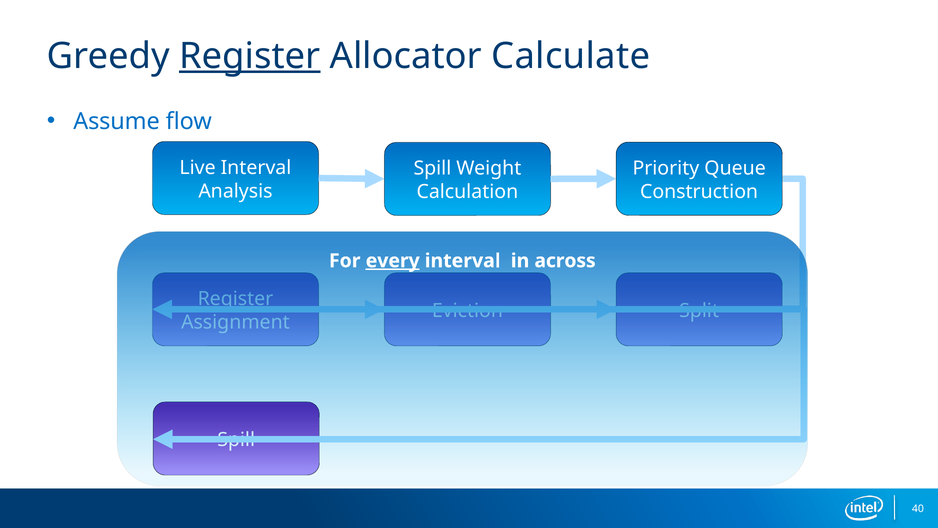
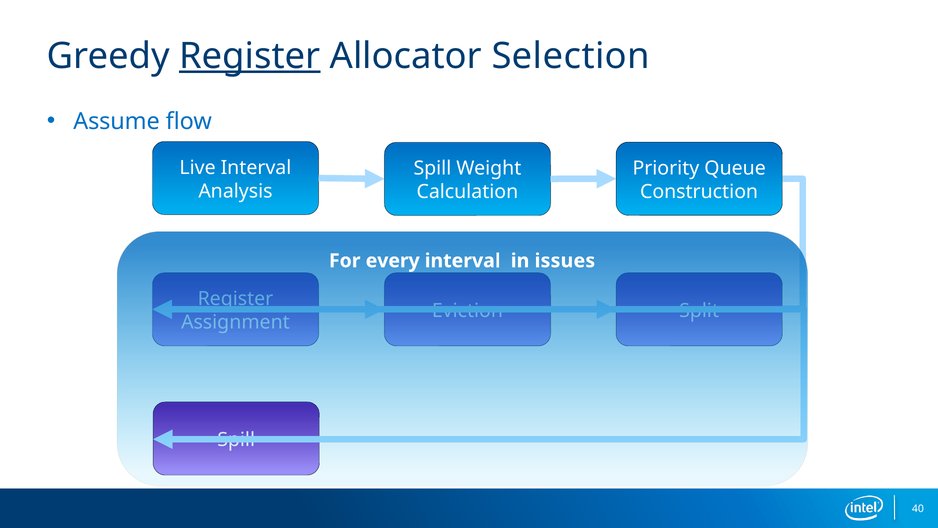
Calculate: Calculate -> Selection (571, 56)
every underline: present -> none (393, 261)
across: across -> issues (565, 261)
